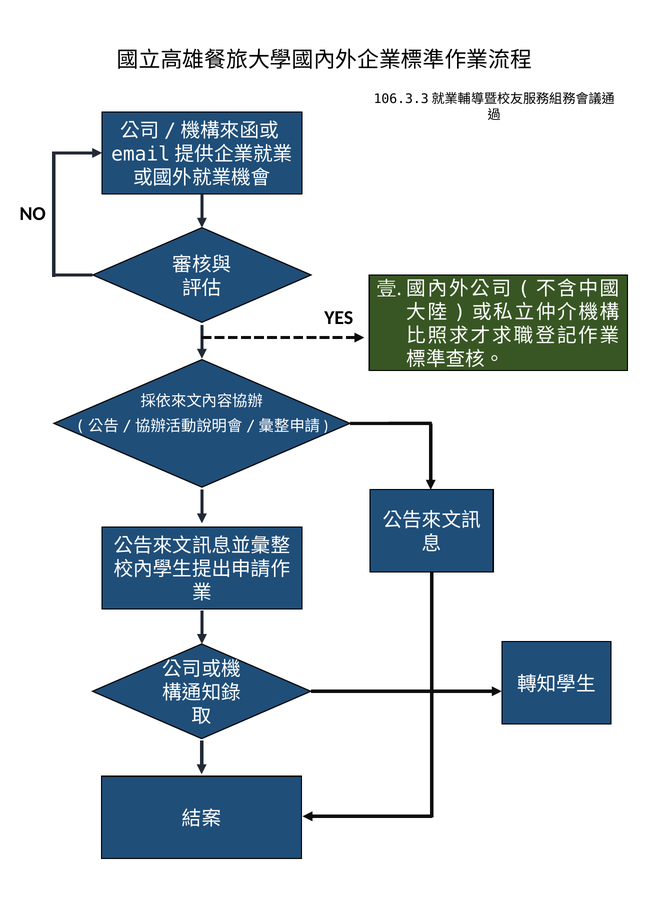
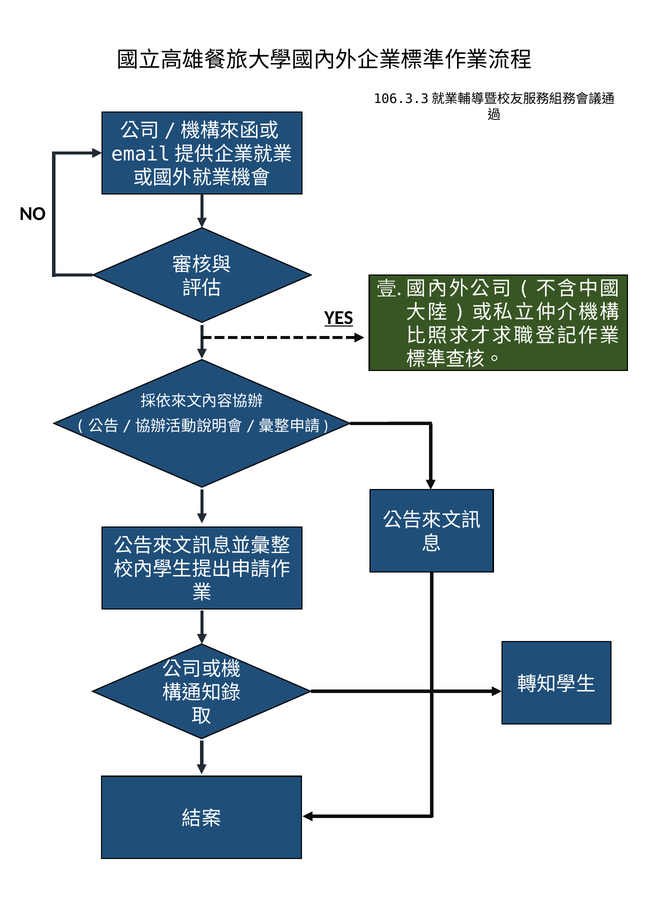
YES underline: none -> present (339, 317)
